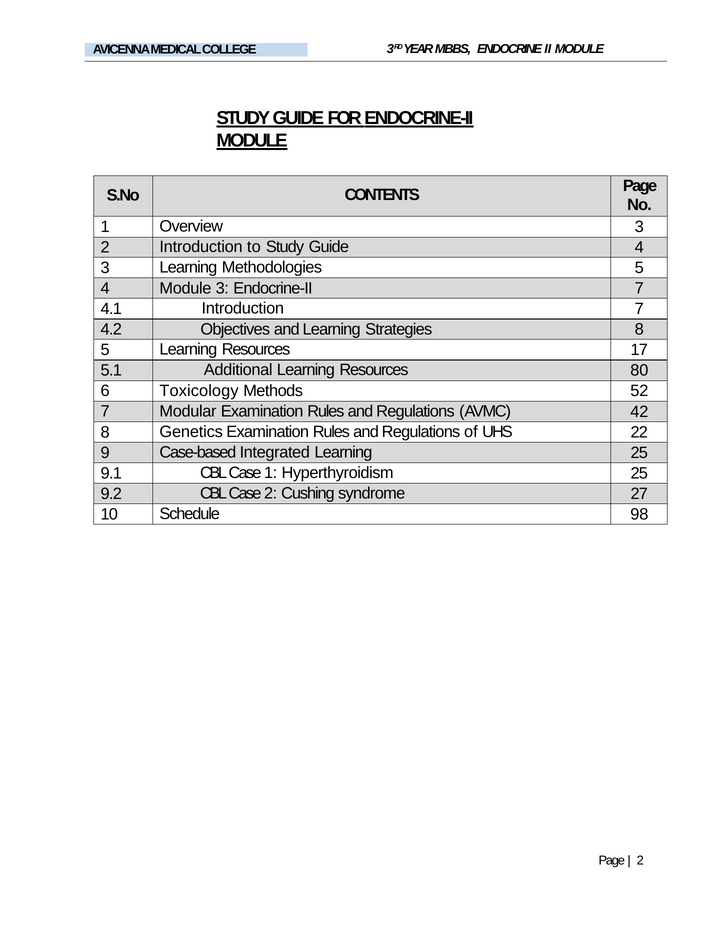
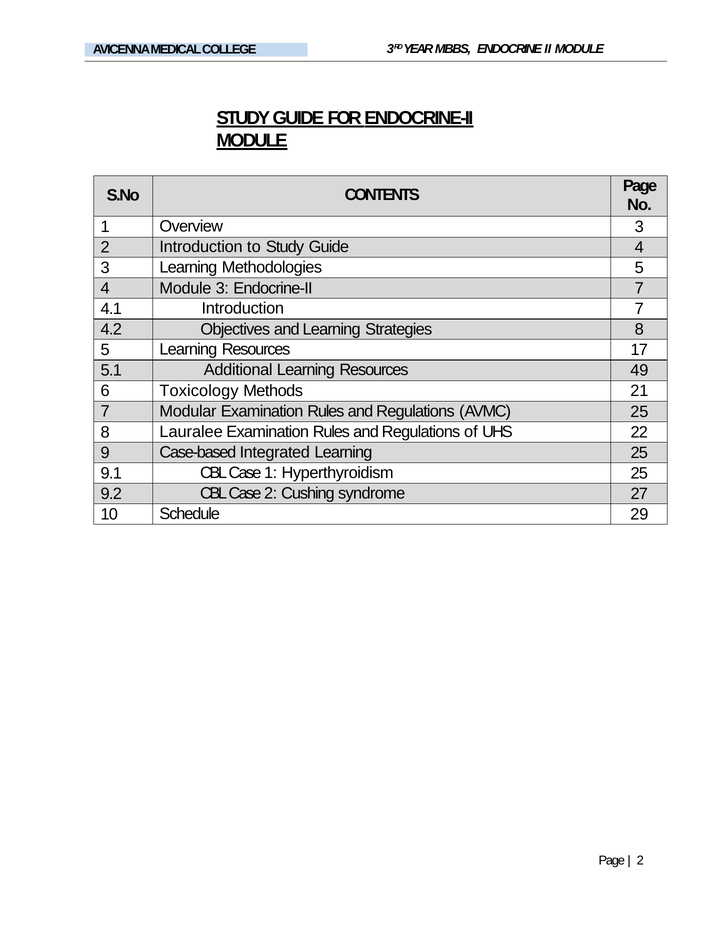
80: 80 -> 49 (639, 371)
52: 52 -> 21 (639, 391)
AVMC 42: 42 -> 25 (639, 412)
Genetics: Genetics -> Lauralee (191, 432)
98: 98 -> 29 (639, 515)
